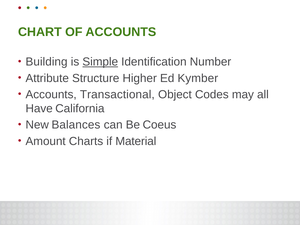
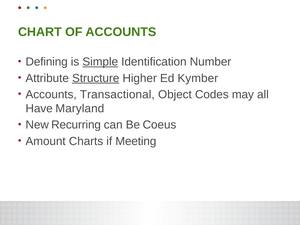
Building: Building -> Defining (47, 62)
Structure underline: none -> present (96, 78)
California: California -> Maryland (80, 109)
Balances: Balances -> Recurring (76, 125)
Material: Material -> Meeting (136, 141)
